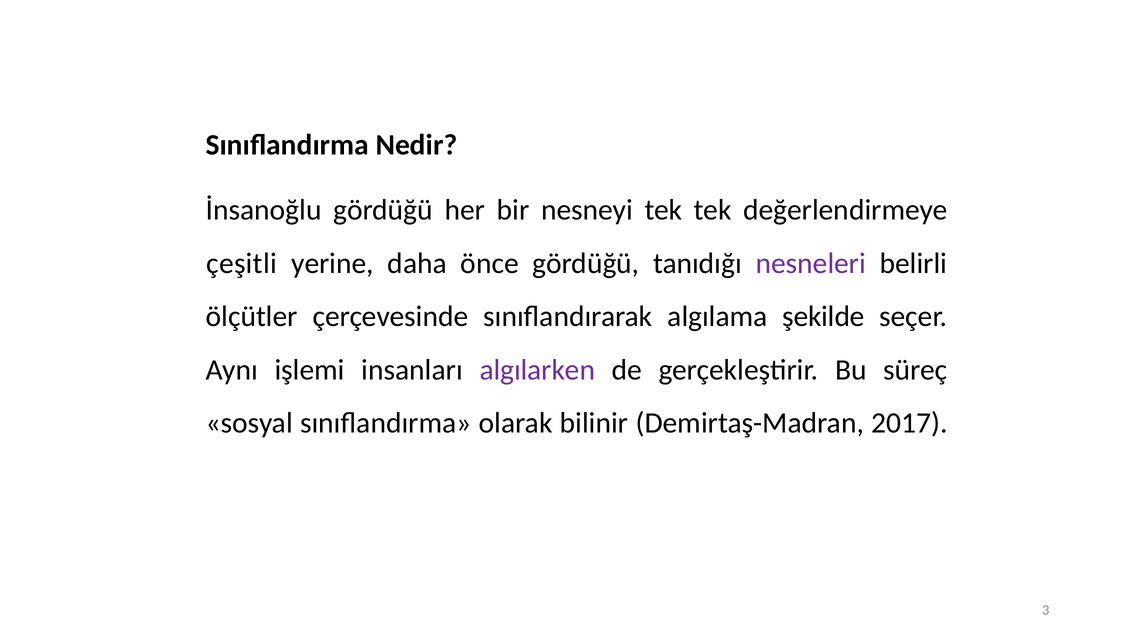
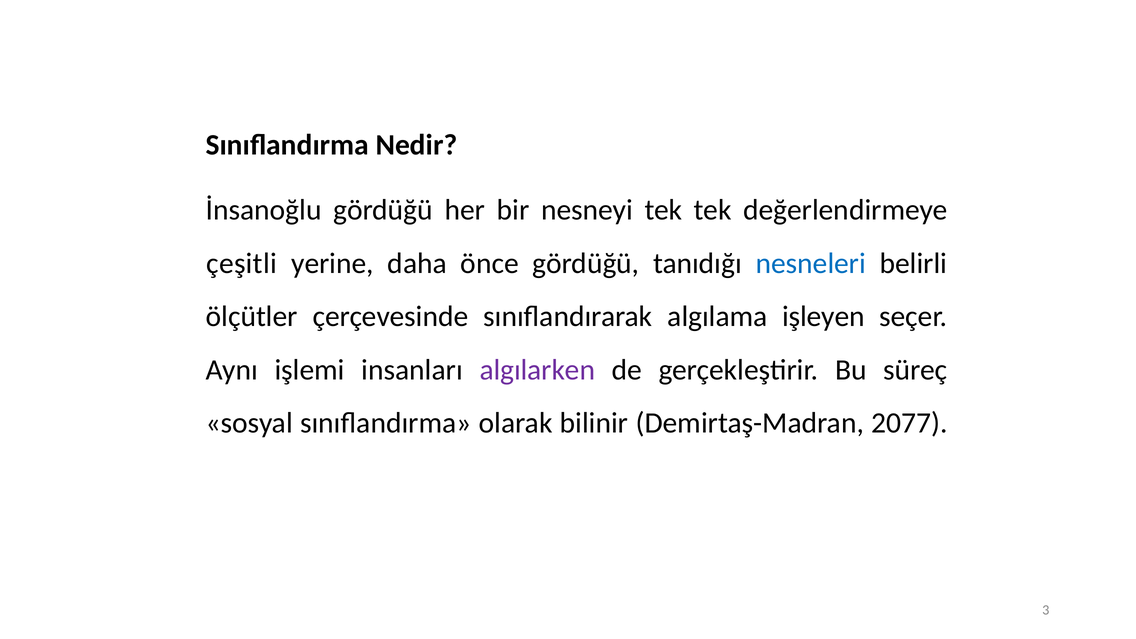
nesneleri colour: purple -> blue (811, 263)
şekilde: şekilde -> işleyen (823, 317)
2017: 2017 -> 2077 (909, 423)
